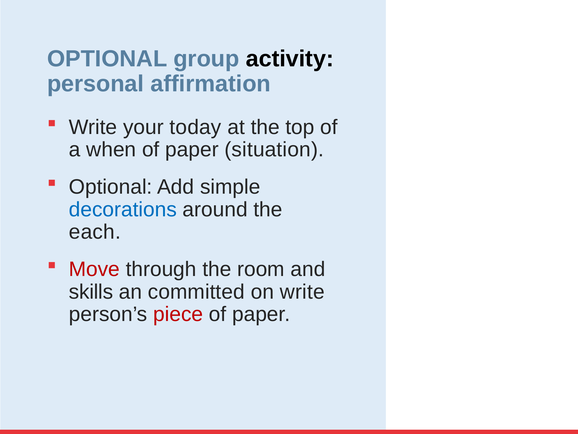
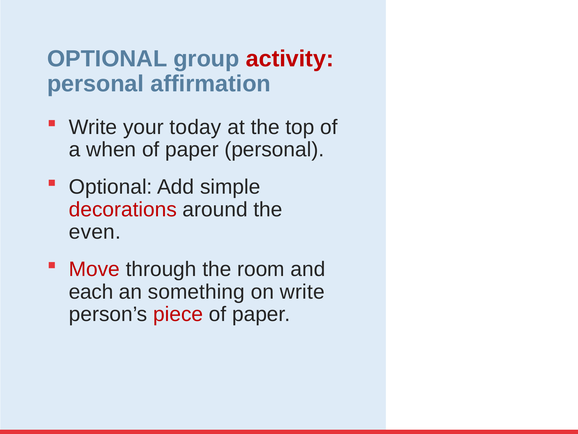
activity colour: black -> red (290, 59)
paper situation: situation -> personal (274, 150)
decorations colour: blue -> red (123, 209)
each: each -> even (95, 232)
skills: skills -> each (91, 291)
committed: committed -> something (196, 291)
